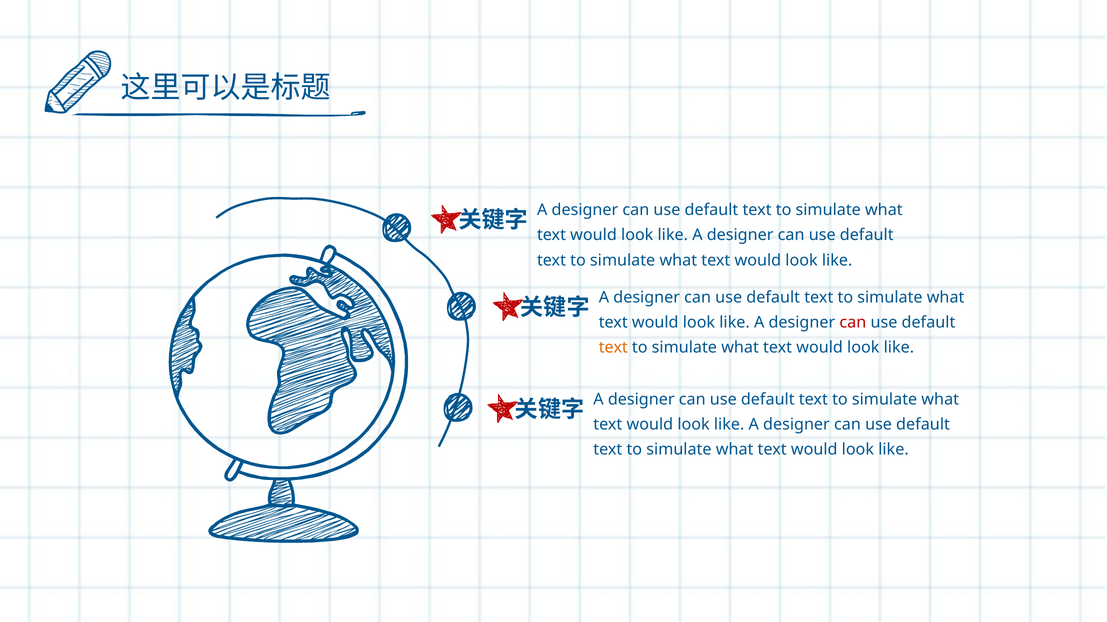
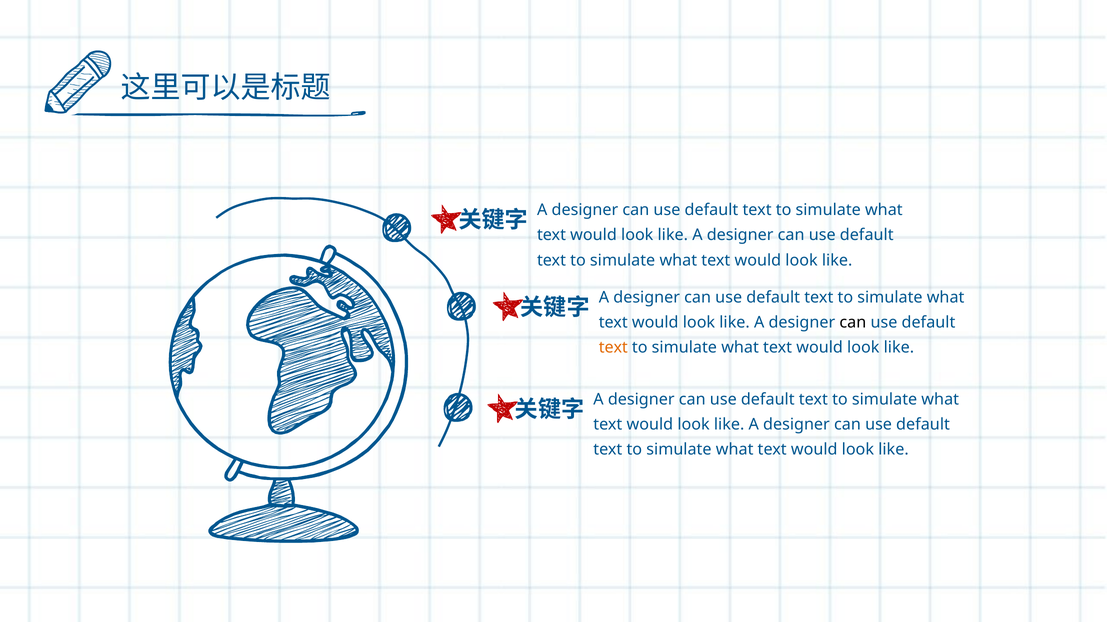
can colour: red -> black (853, 323)
